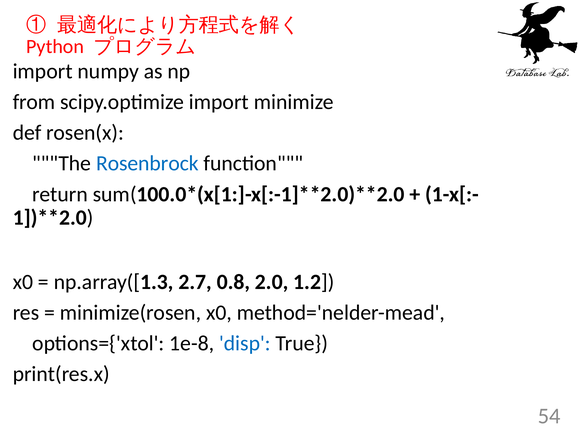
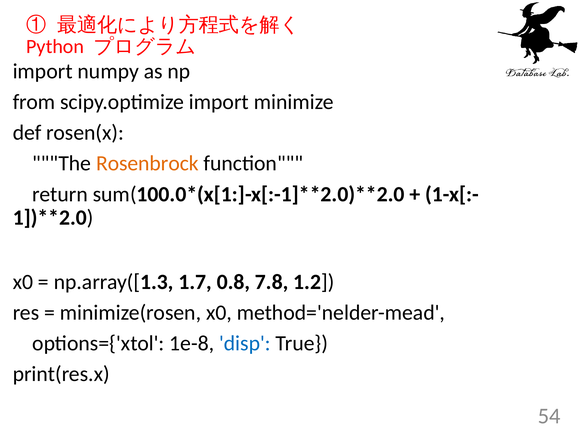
Rosenbrock colour: blue -> orange (147, 163)
2.7: 2.7 -> 1.7 (195, 281)
2.0: 2.0 -> 7.8 (272, 281)
